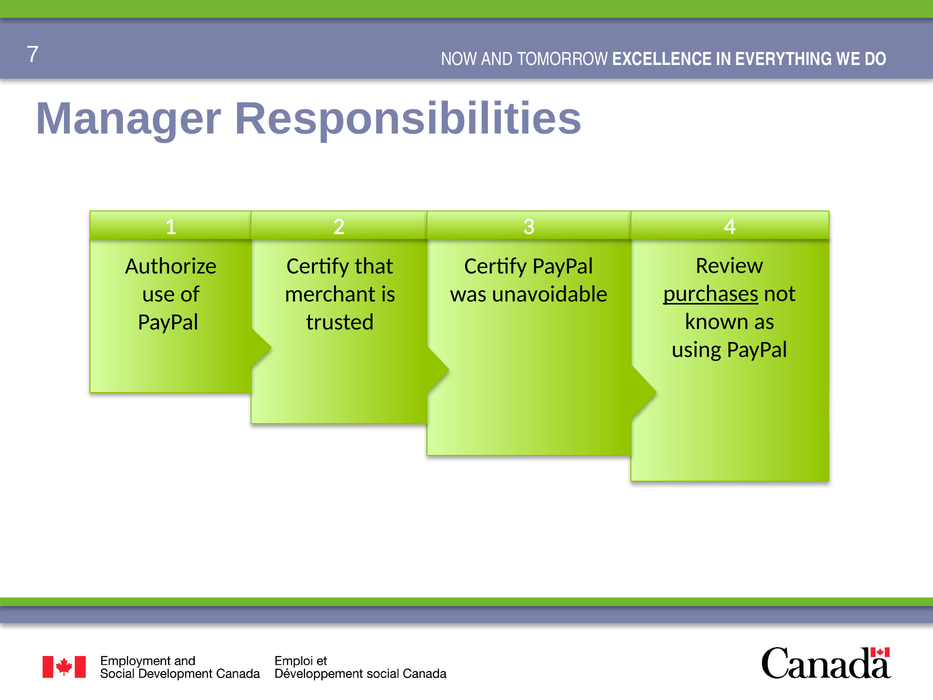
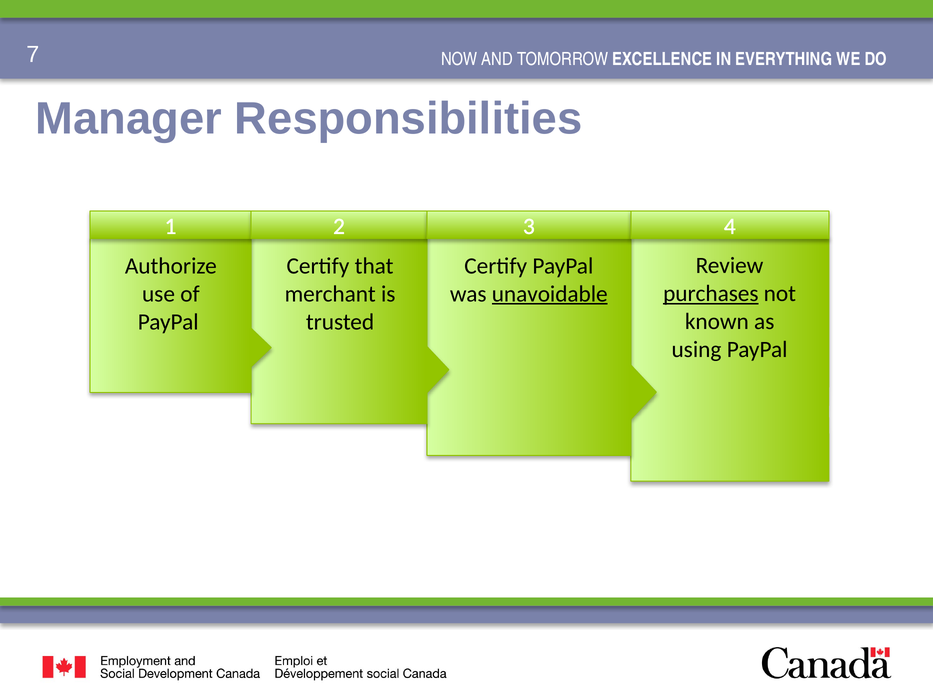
unavoidable underline: none -> present (550, 294)
